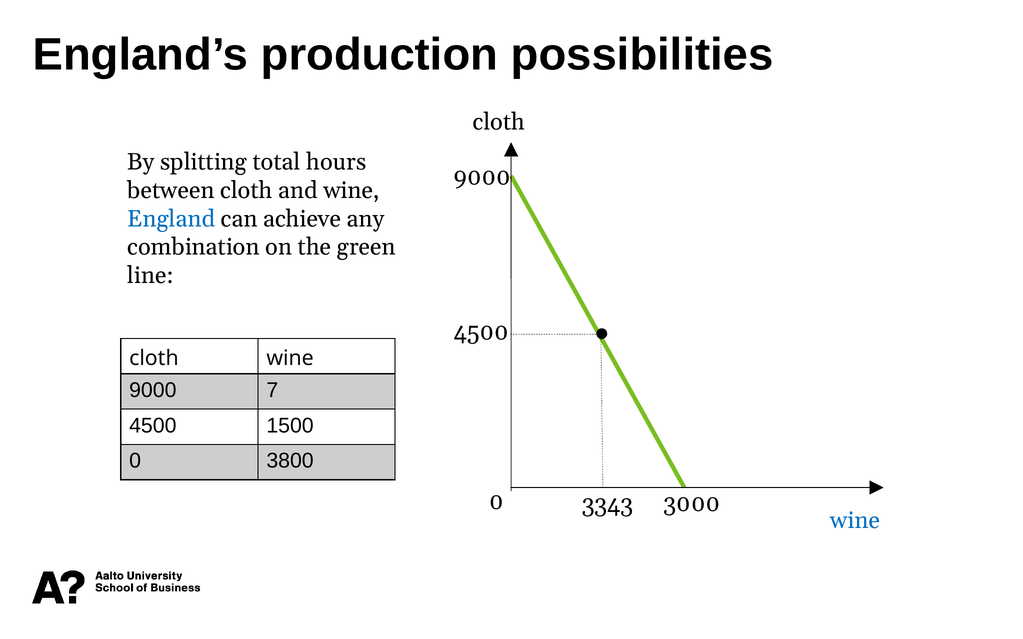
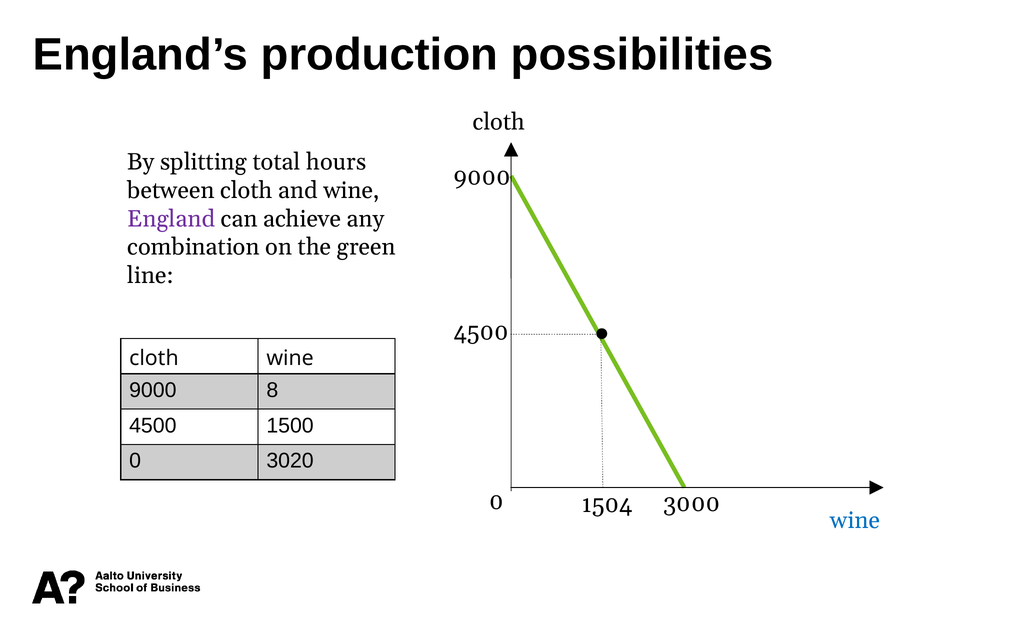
England colour: blue -> purple (171, 219)
7: 7 -> 8 (272, 390)
3800: 3800 -> 3020 (290, 461)
3343: 3343 -> 1504 (607, 505)
